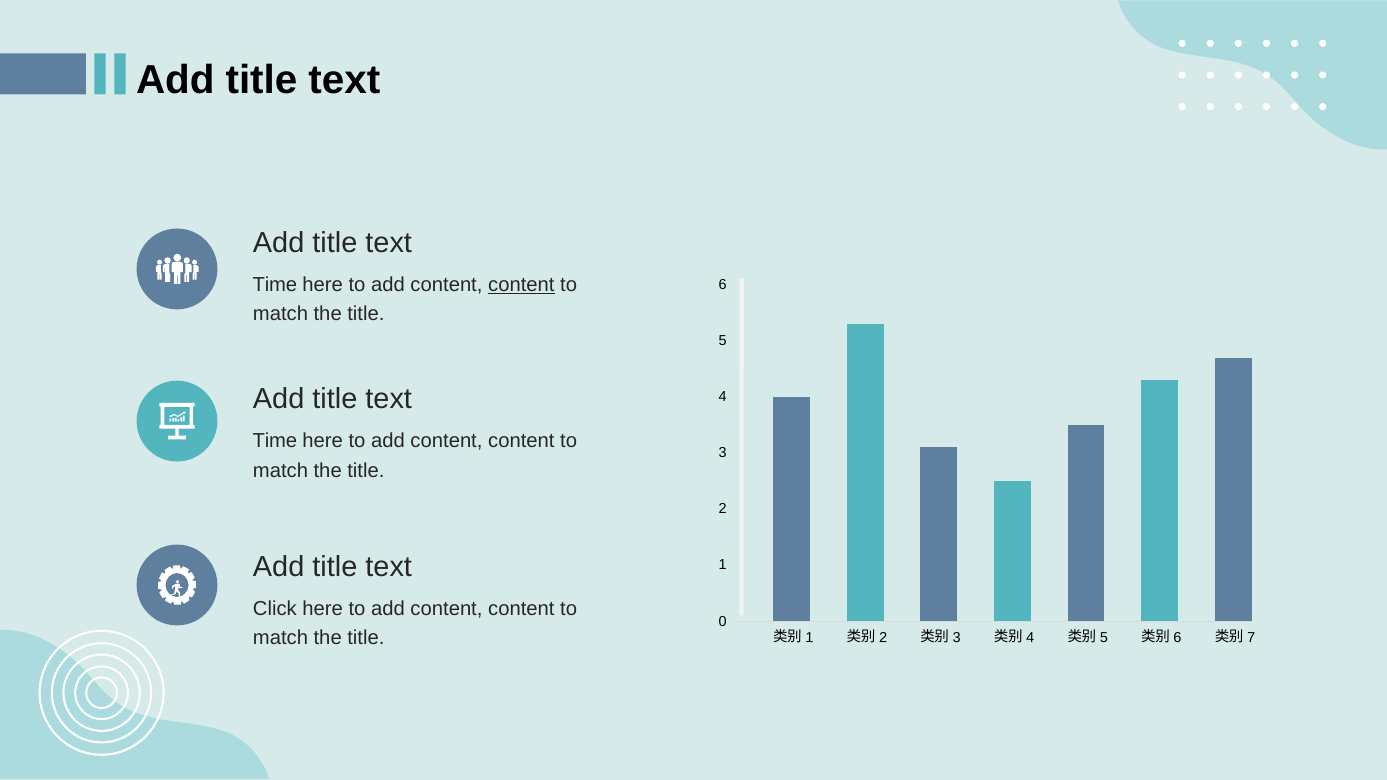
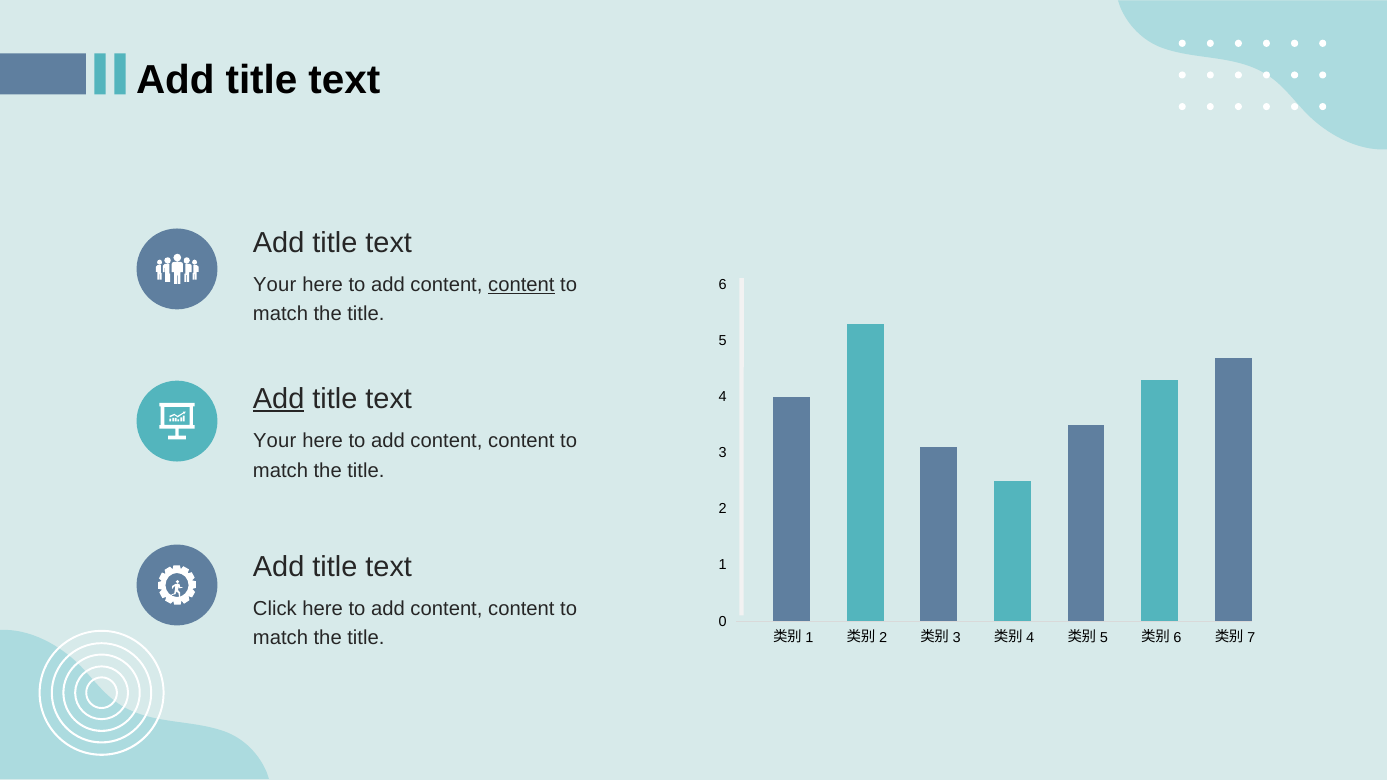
Time: Time -> Your (275, 285)
Add underline: none -> present (279, 399)
Time: Time -> Your (275, 441)
